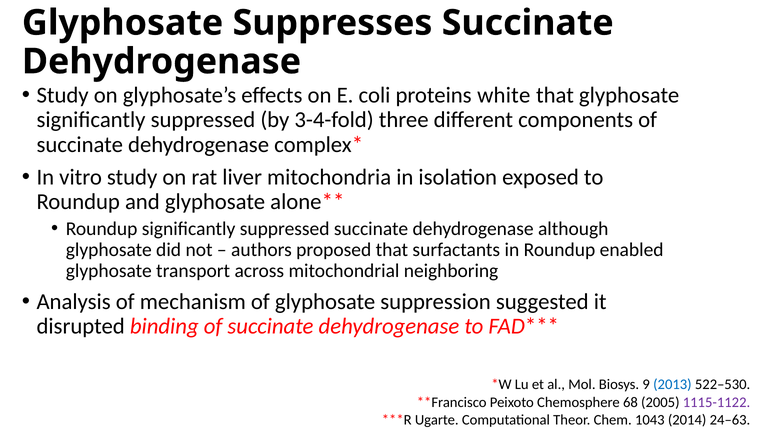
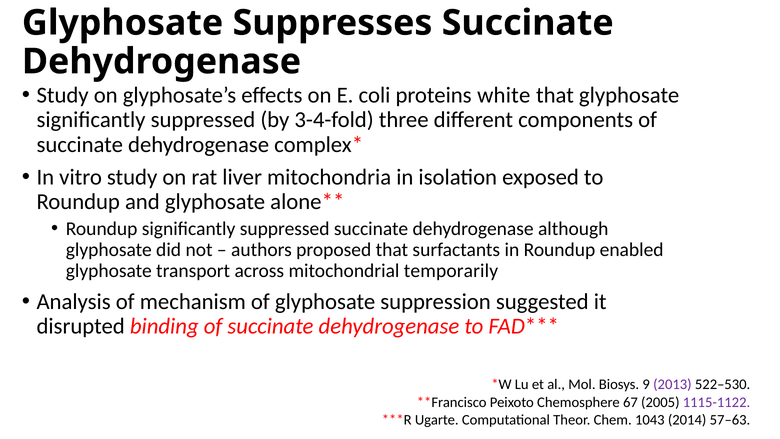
neighboring: neighboring -> temporarily (451, 271)
2013 colour: blue -> purple (672, 384)
68: 68 -> 67 (630, 402)
24–63: 24–63 -> 57–63 (730, 420)
